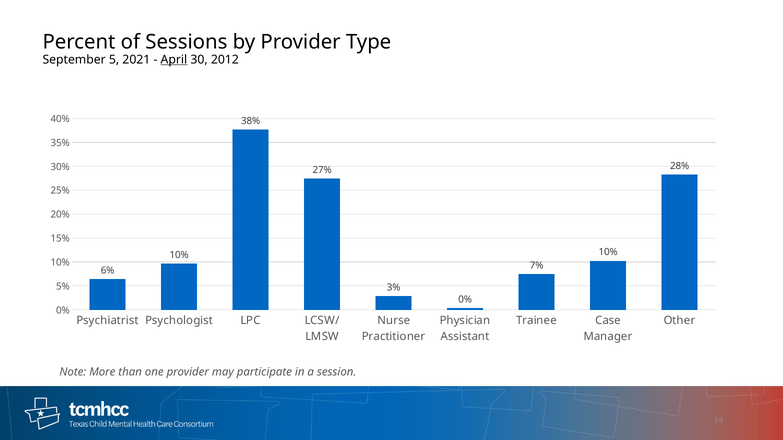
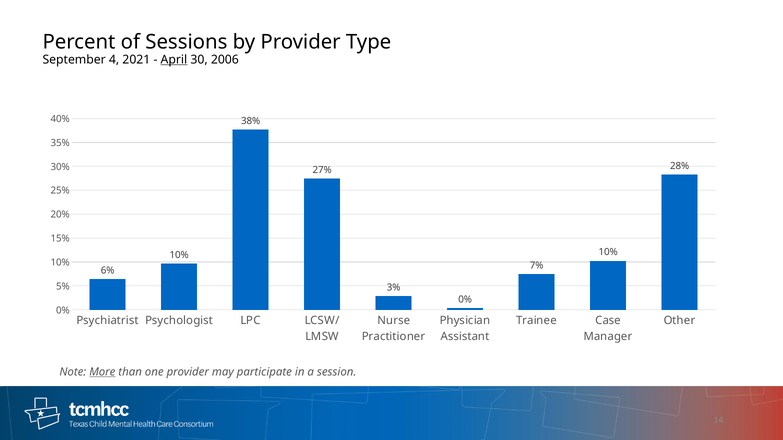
5: 5 -> 4 (114, 60)
2012: 2012 -> 2006 (225, 60)
More underline: none -> present (102, 372)
